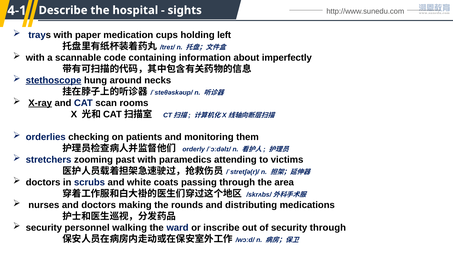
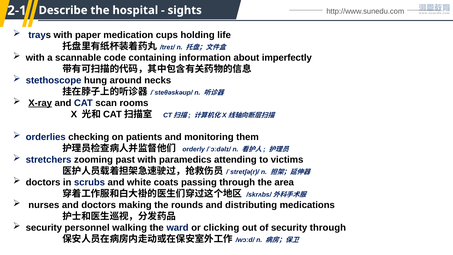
4-1: 4-1 -> 2-1 (17, 11)
left: left -> life (224, 35)
stethoscope underline: present -> none (54, 80)
inscribe: inscribe -> clicking (221, 227)
